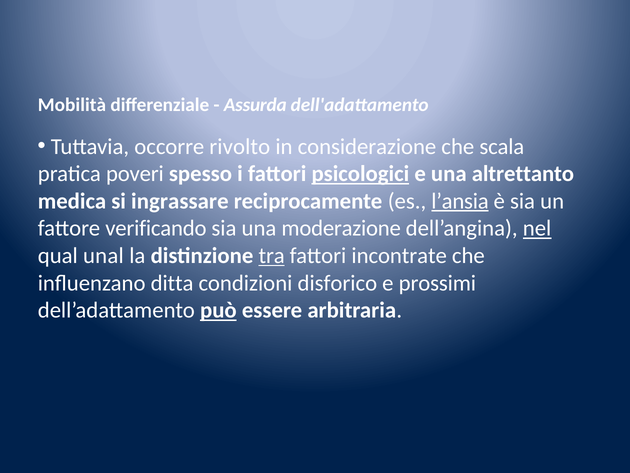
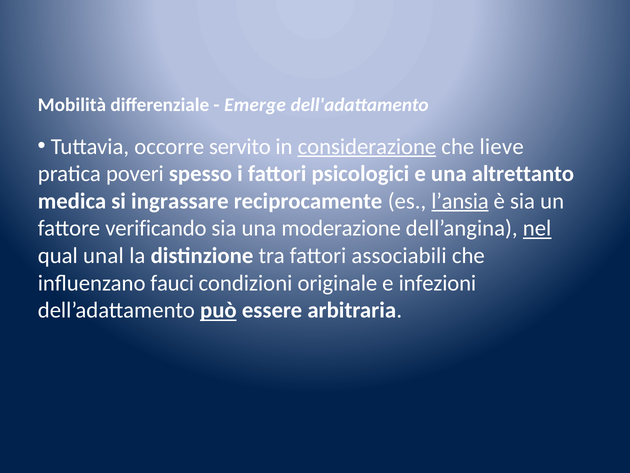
Assurda: Assurda -> Emerge (255, 105)
rivolto: rivolto -> servito (240, 146)
considerazione underline: none -> present (367, 146)
scala: scala -> lieve (502, 146)
psicologici underline: present -> none (360, 174)
tra underline: present -> none (272, 255)
incontrate: incontrate -> associabili (399, 255)
ditta: ditta -> fauci (172, 283)
disforico: disforico -> originale (337, 283)
prossimi: prossimi -> infezioni (437, 283)
